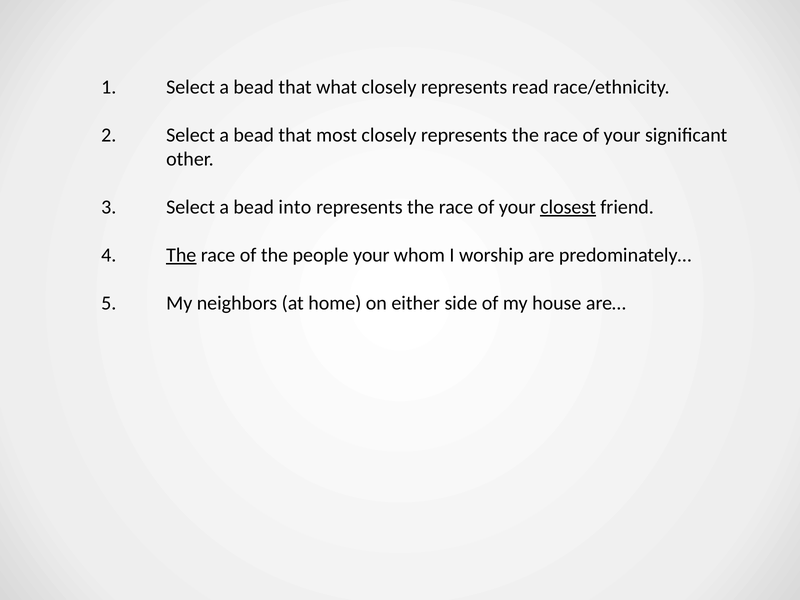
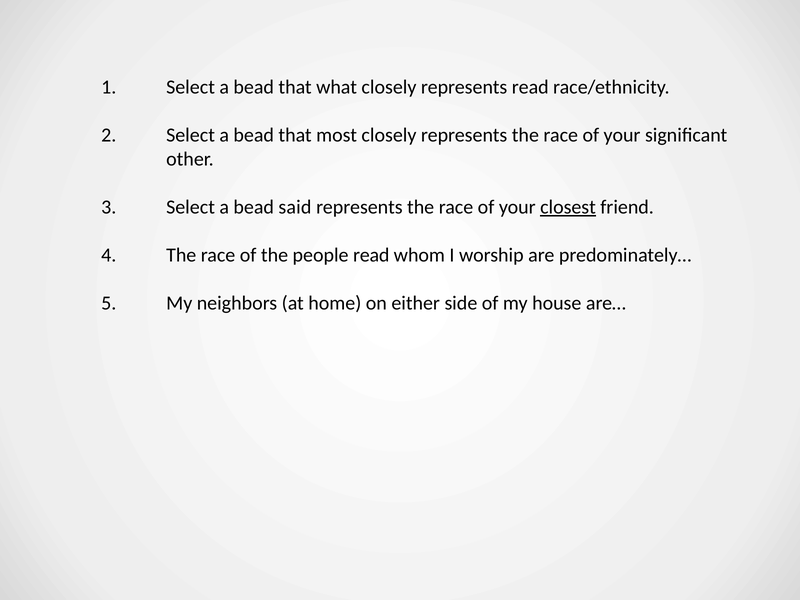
into: into -> said (295, 207)
The underline: present -> none (181, 255)
people your: your -> read (371, 255)
